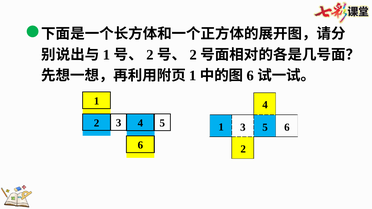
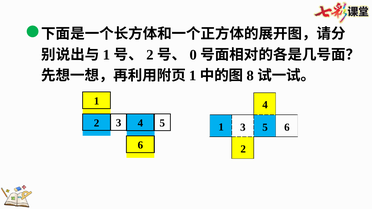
2: 2 -> 0 (193, 55)
6: 6 -> 8 (250, 76)
